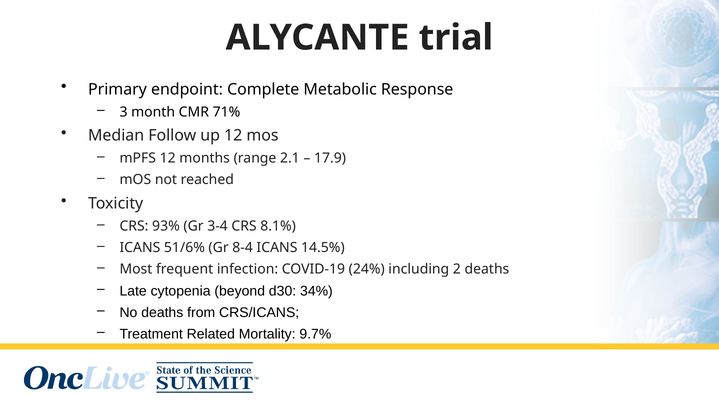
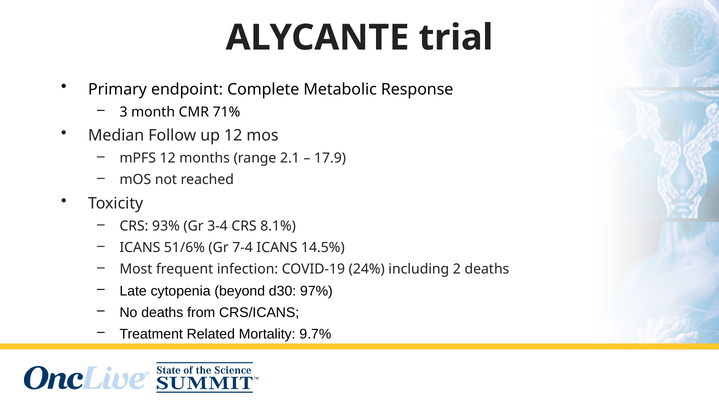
8-4: 8-4 -> 7-4 (243, 248)
34%: 34% -> 97% (316, 291)
